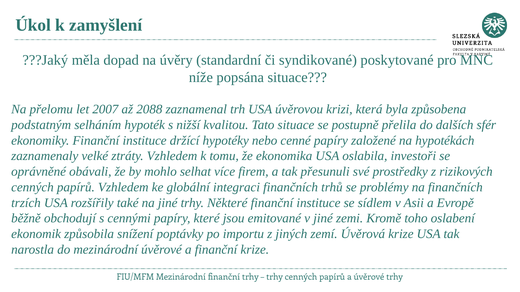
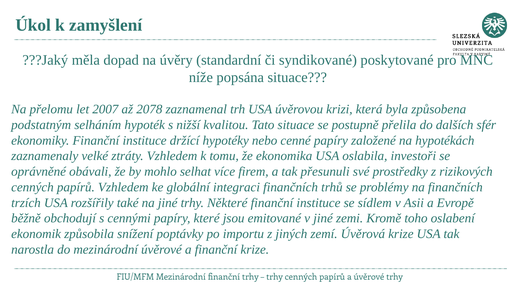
2088: 2088 -> 2078 (149, 110)
